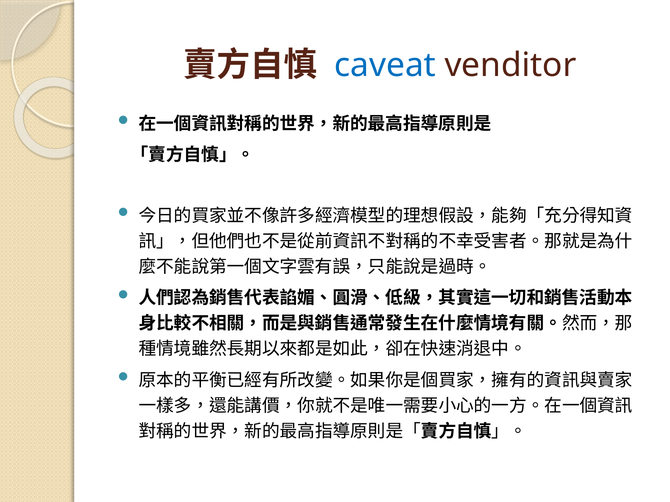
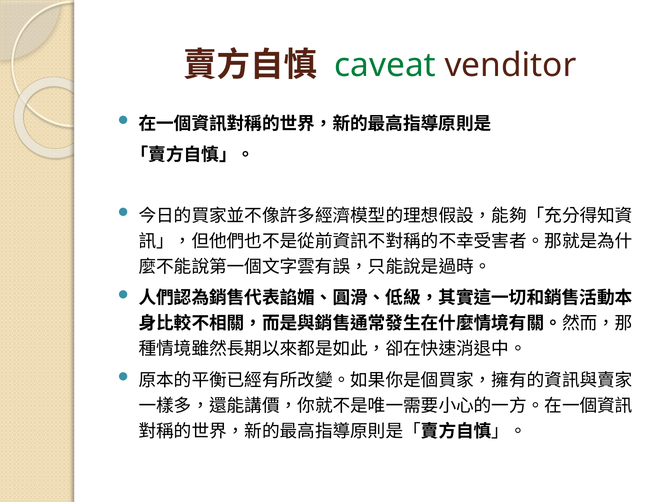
caveat colour: blue -> green (385, 65)
